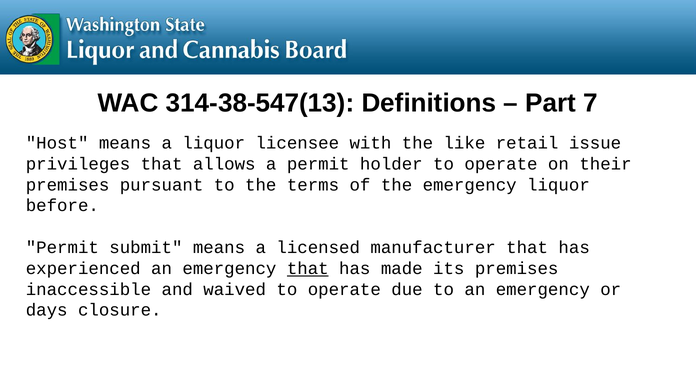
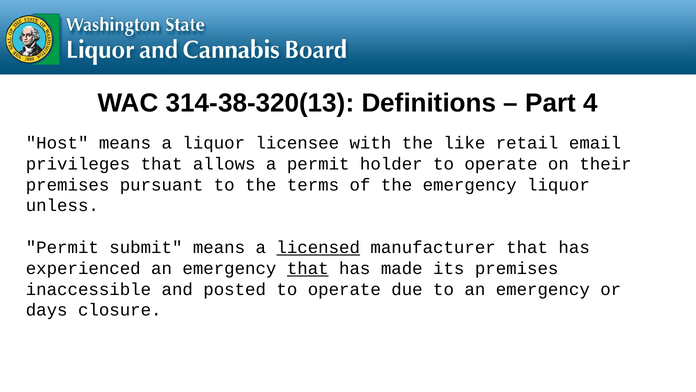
314-38-547(13: 314-38-547(13 -> 314-38-320(13 (260, 103)
7: 7 -> 4 (591, 103)
issue: issue -> email (595, 143)
before: before -> unless (62, 205)
licensed underline: none -> present (318, 247)
waived: waived -> posted (235, 289)
